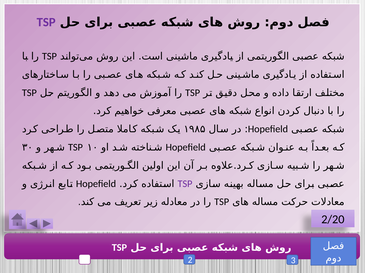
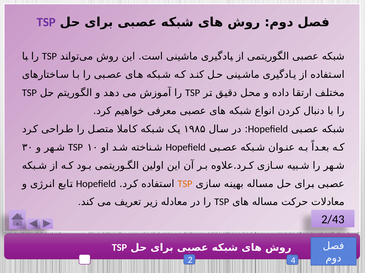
TSP colour: purple -> orange (185, 184)
2/20: 2/20 -> 2/43 (333, 220)
3: 3 -> 4 (293, 261)
